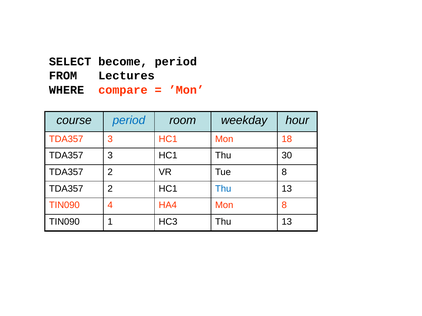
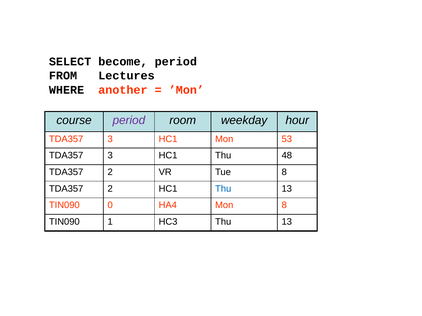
compare: compare -> another (123, 90)
period colour: blue -> purple (129, 121)
18: 18 -> 53 (287, 139)
30: 30 -> 48 (287, 156)
4: 4 -> 0 (110, 206)
